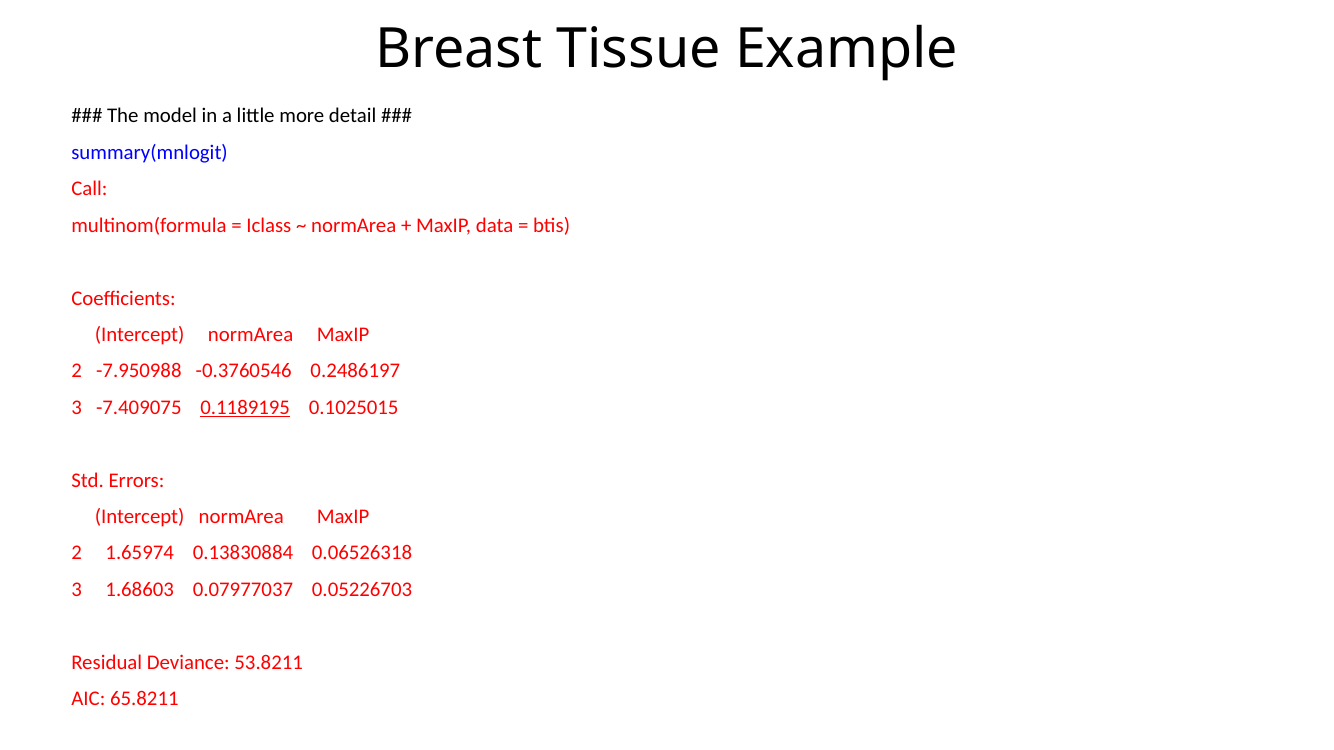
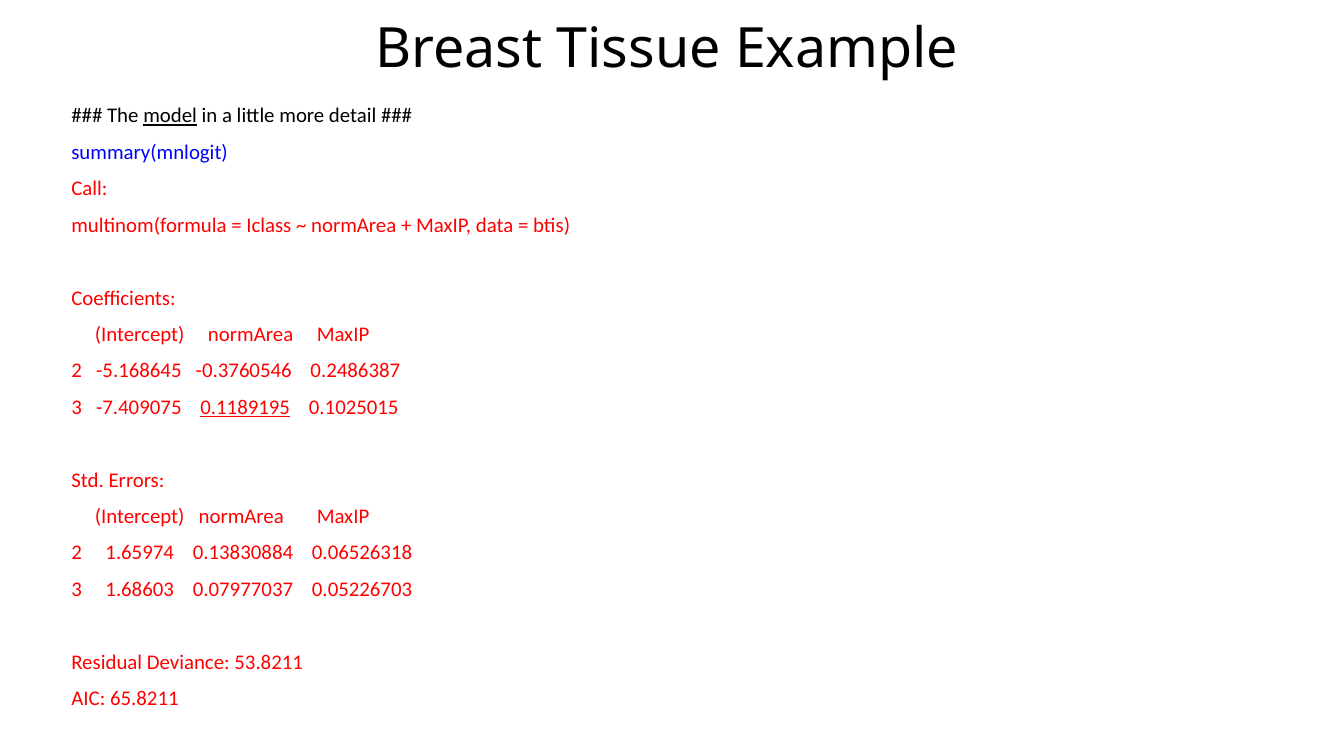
model underline: none -> present (170, 116)
-7.950988: -7.950988 -> -5.168645 (139, 371)
0.2486197: 0.2486197 -> 0.2486387 (355, 371)
